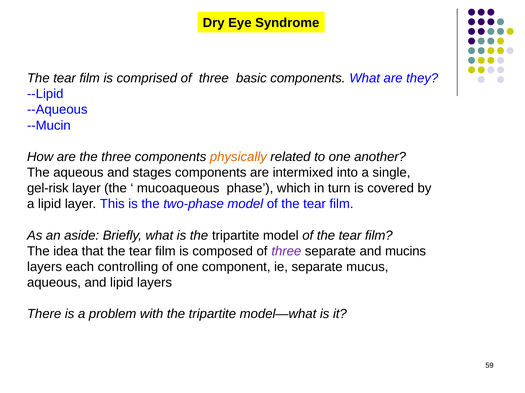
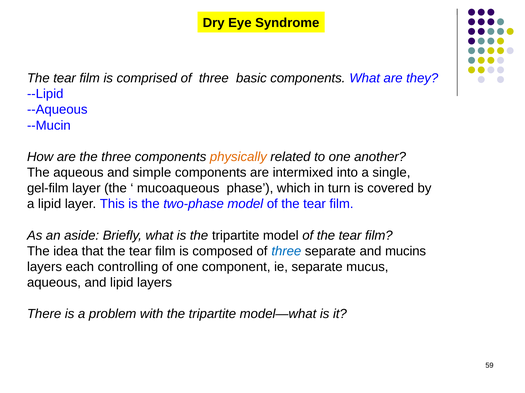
stages: stages -> simple (152, 173)
gel-risk: gel-risk -> gel-film (48, 189)
three colour: purple -> blue (286, 252)
